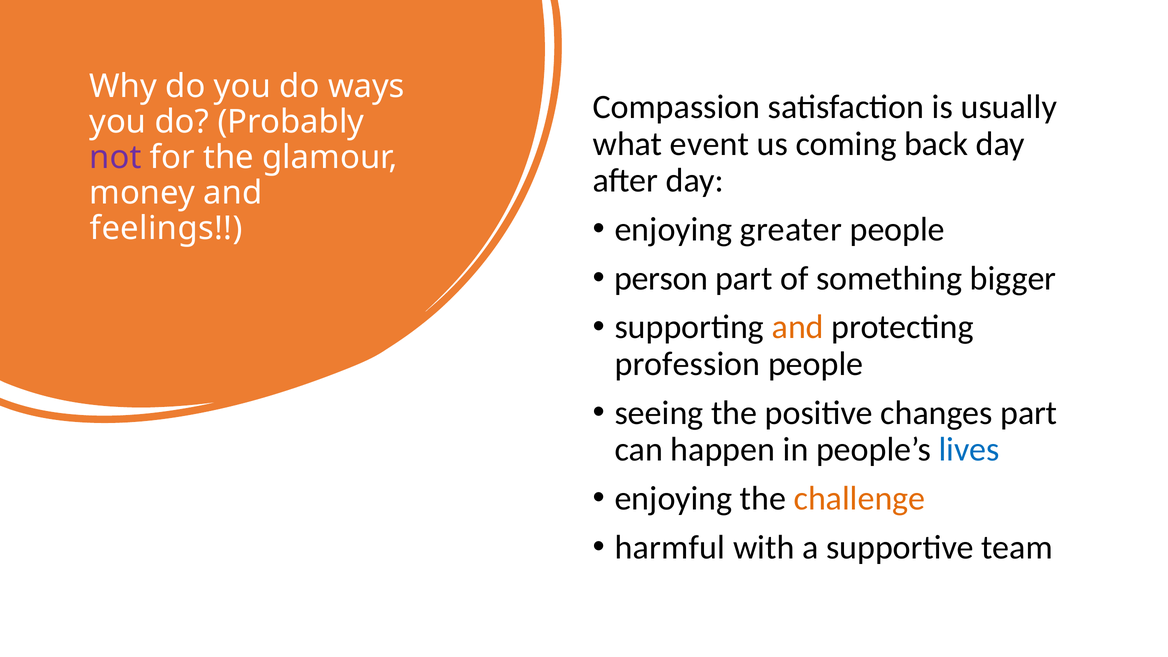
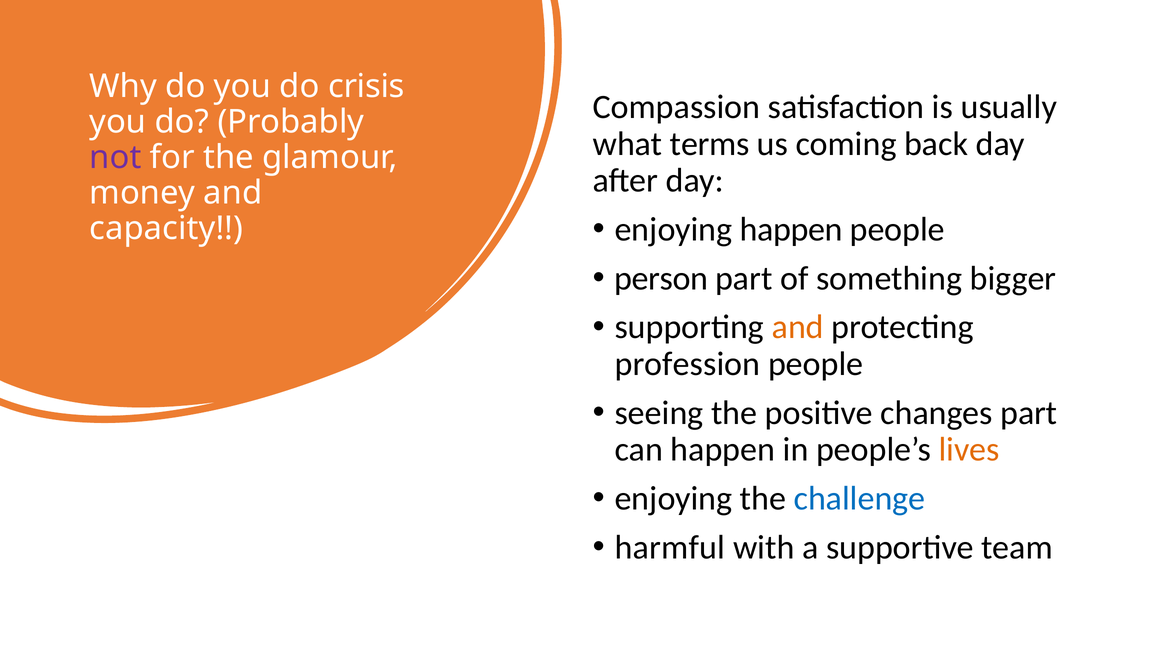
ways: ways -> crisis (366, 87)
event: event -> terms (710, 144)
enjoying greater: greater -> happen (791, 229)
feelings: feelings -> capacity (166, 229)
lives colour: blue -> orange (969, 450)
challenge colour: orange -> blue (860, 498)
